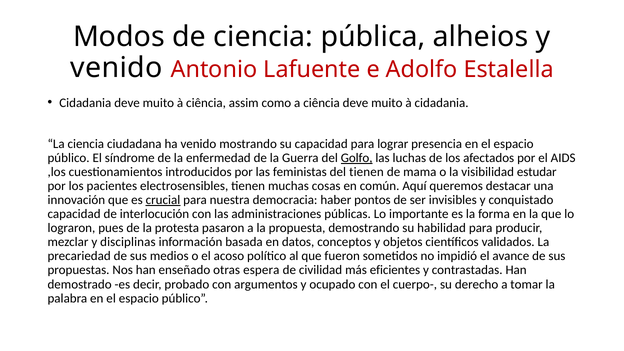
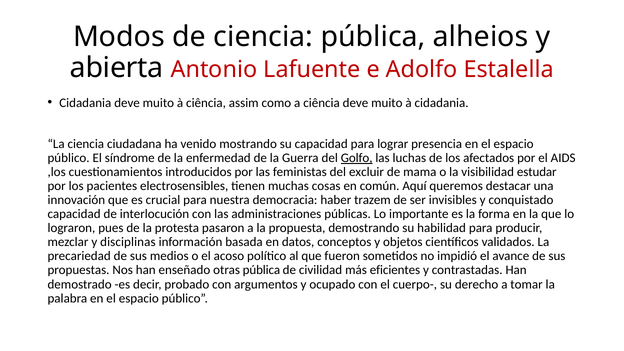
venido: venido -> abierta (117, 68)
del tienen: tienen -> excluir (367, 172)
crucial underline: present -> none (163, 200)
pontos: pontos -> trazem (372, 200)
otras espera: espera -> pública (261, 270)
